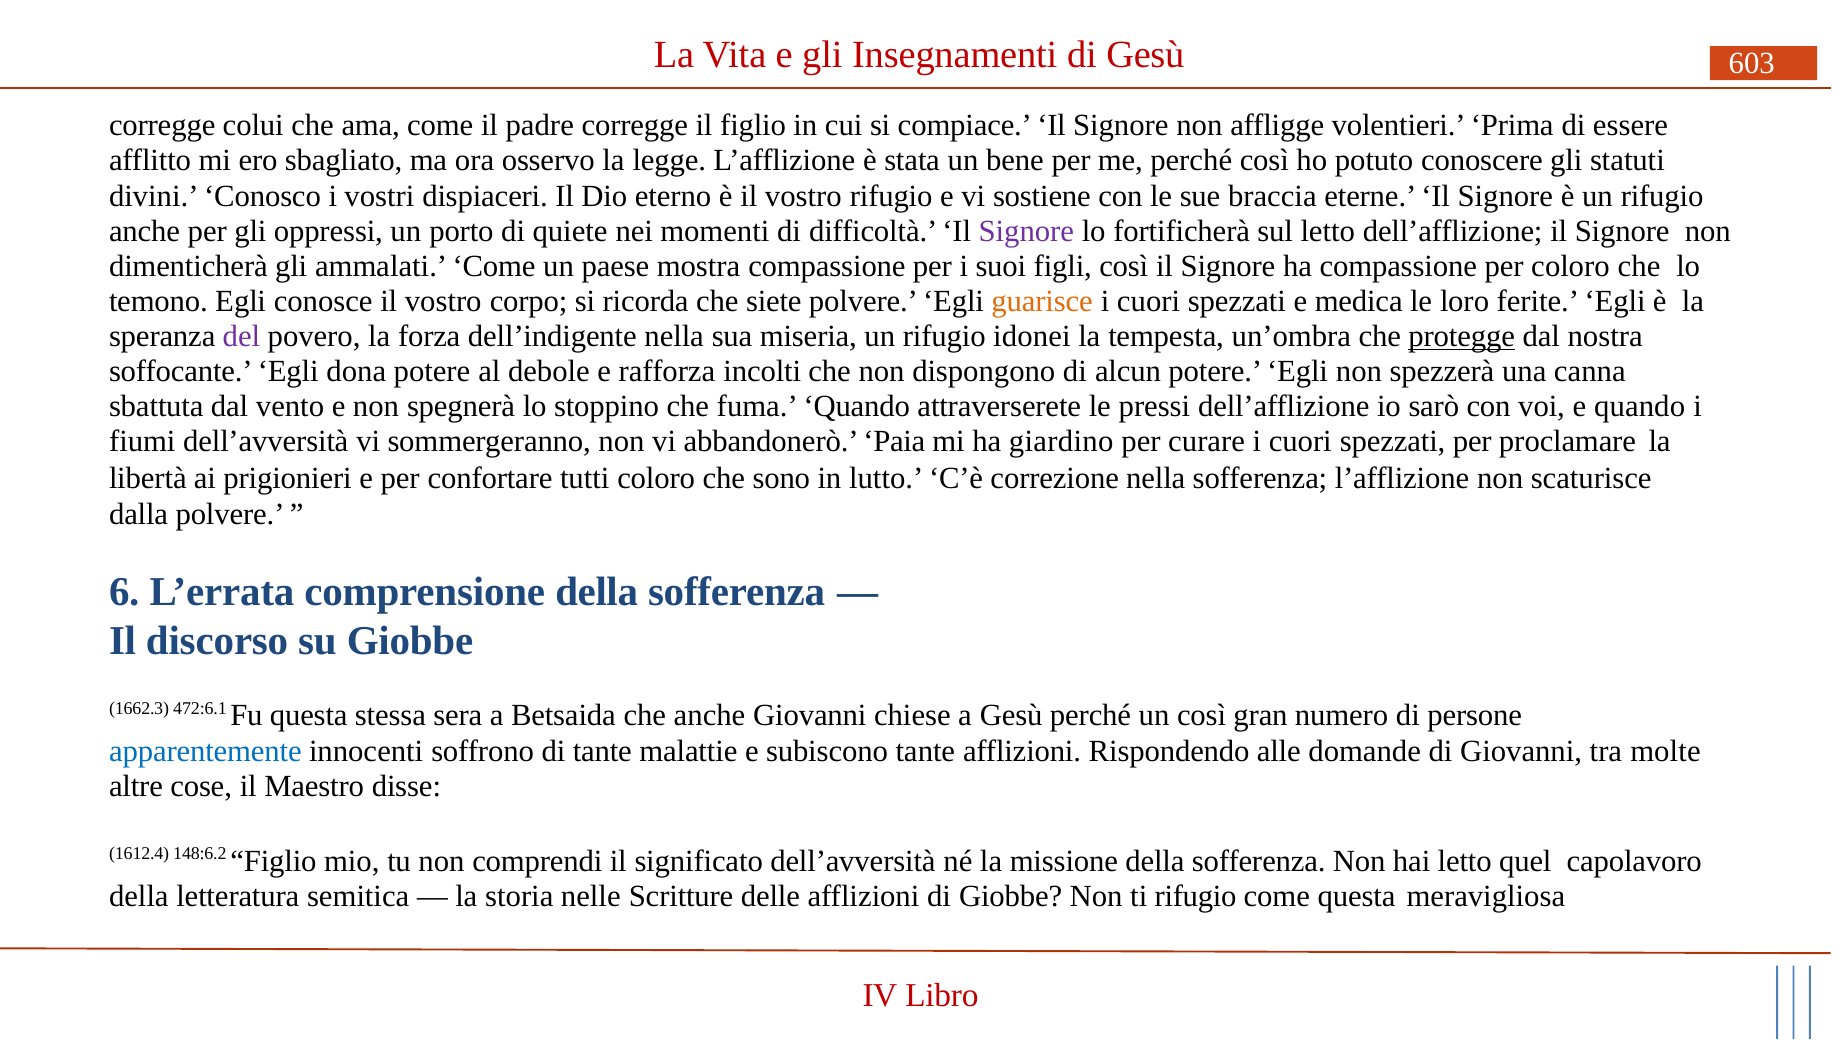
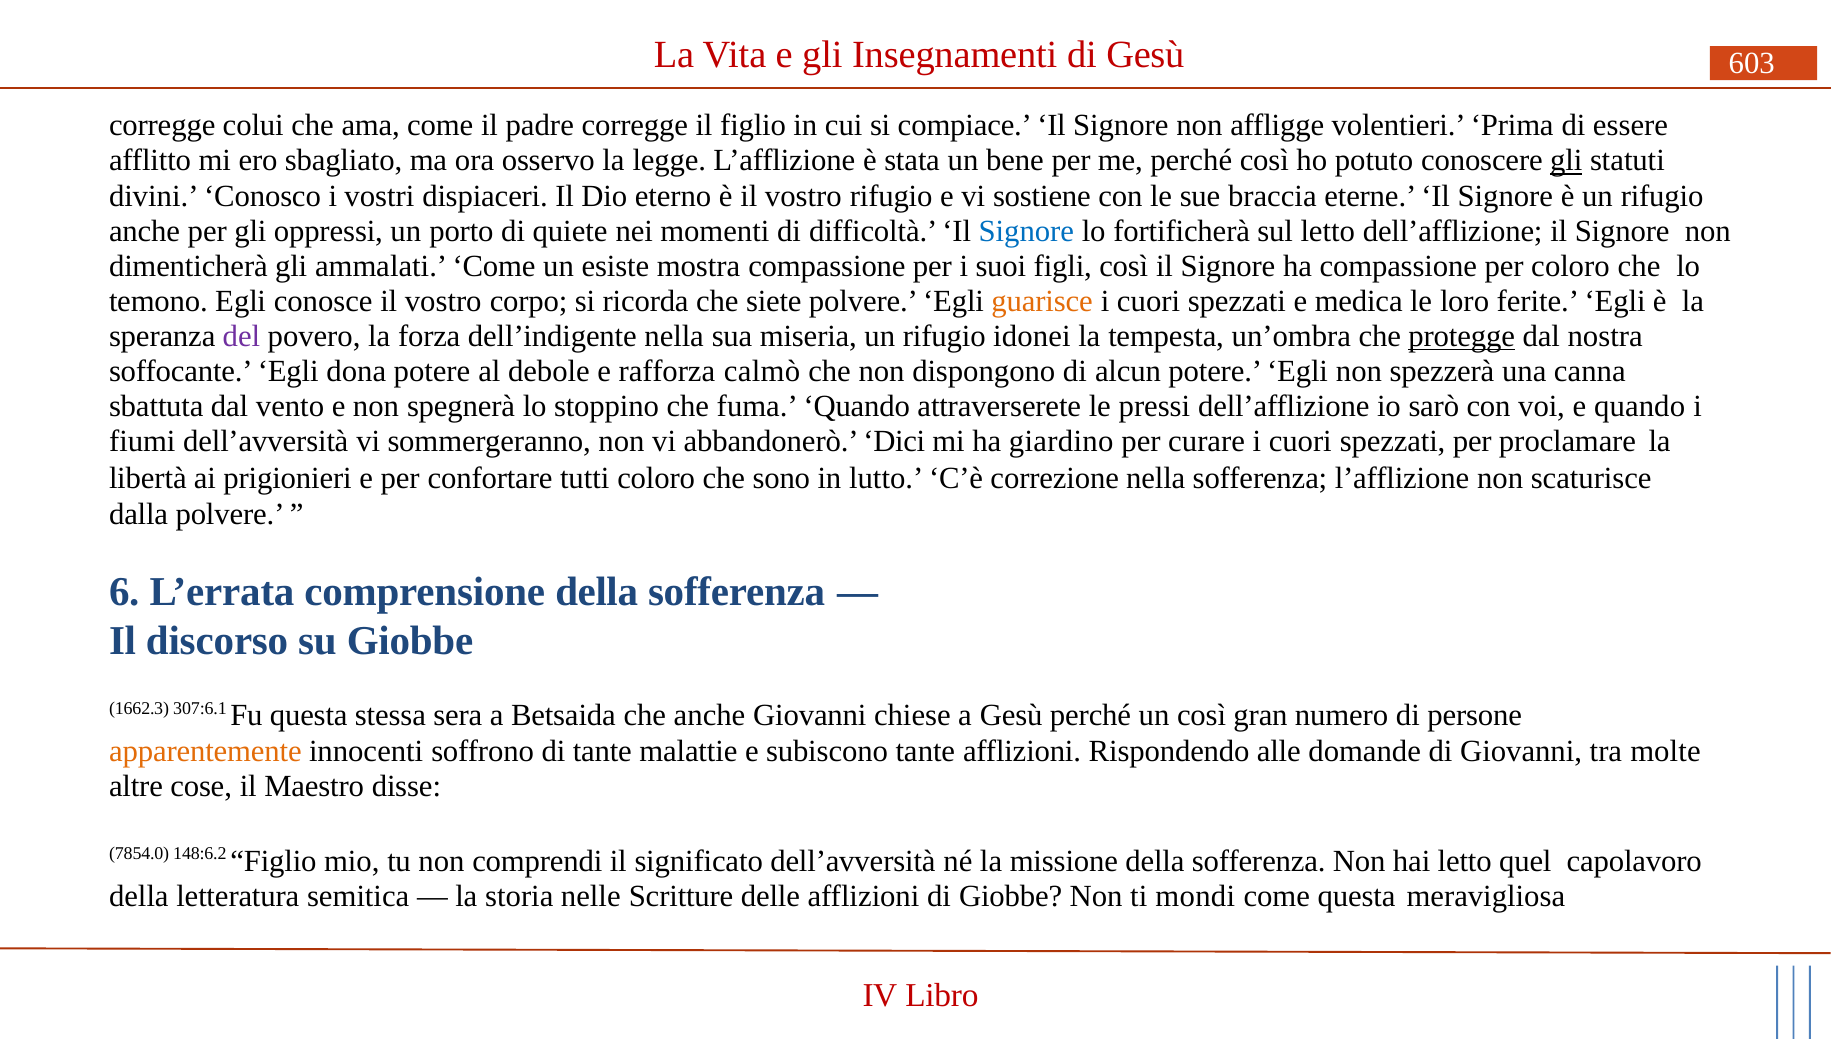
gli underline: none -> present (1566, 161)
Signore colour: purple -> blue (1026, 231)
paese: paese -> esiste (615, 266)
incolti: incolti -> calmò (762, 371)
Paia: Paia -> Dici (894, 442)
472:6.1: 472:6.1 -> 307:6.1 (200, 708)
apparentemente colour: blue -> orange (205, 751)
1612.4: 1612.4 -> 7854.0 (139, 853)
ti rifugio: rifugio -> mondi (1195, 896)
